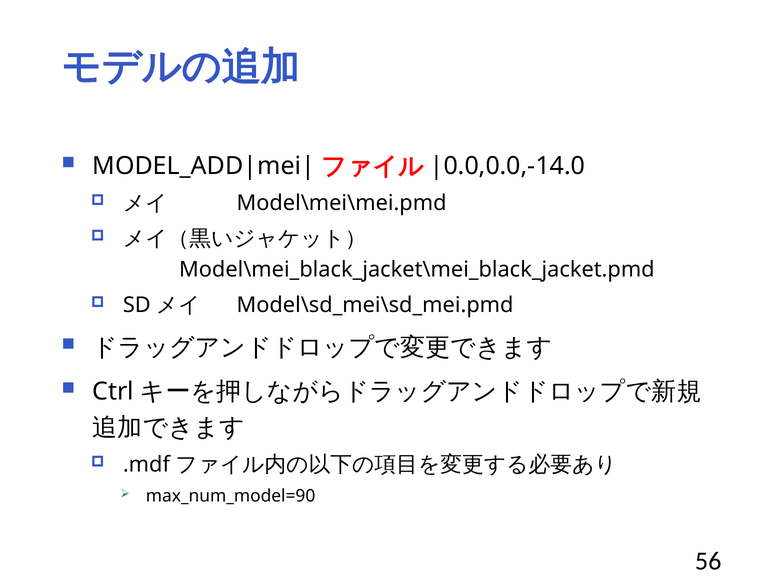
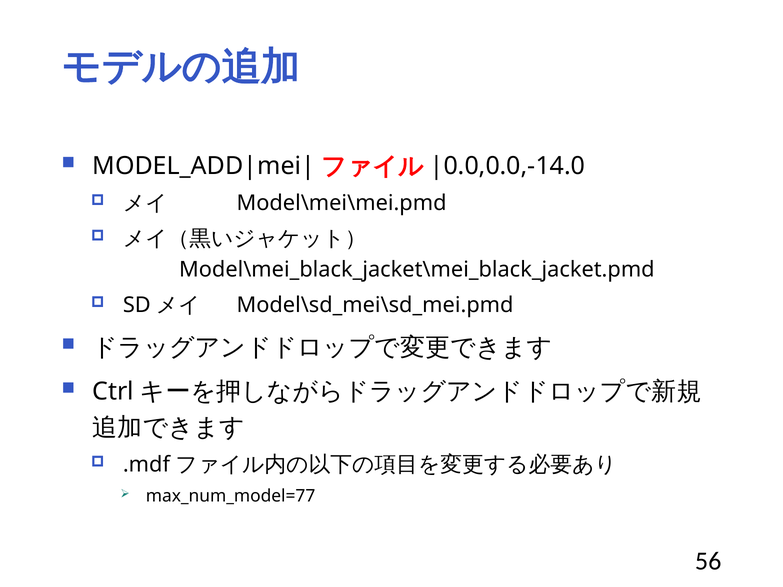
max_num_model=90: max_num_model=90 -> max_num_model=77 (231, 496)
